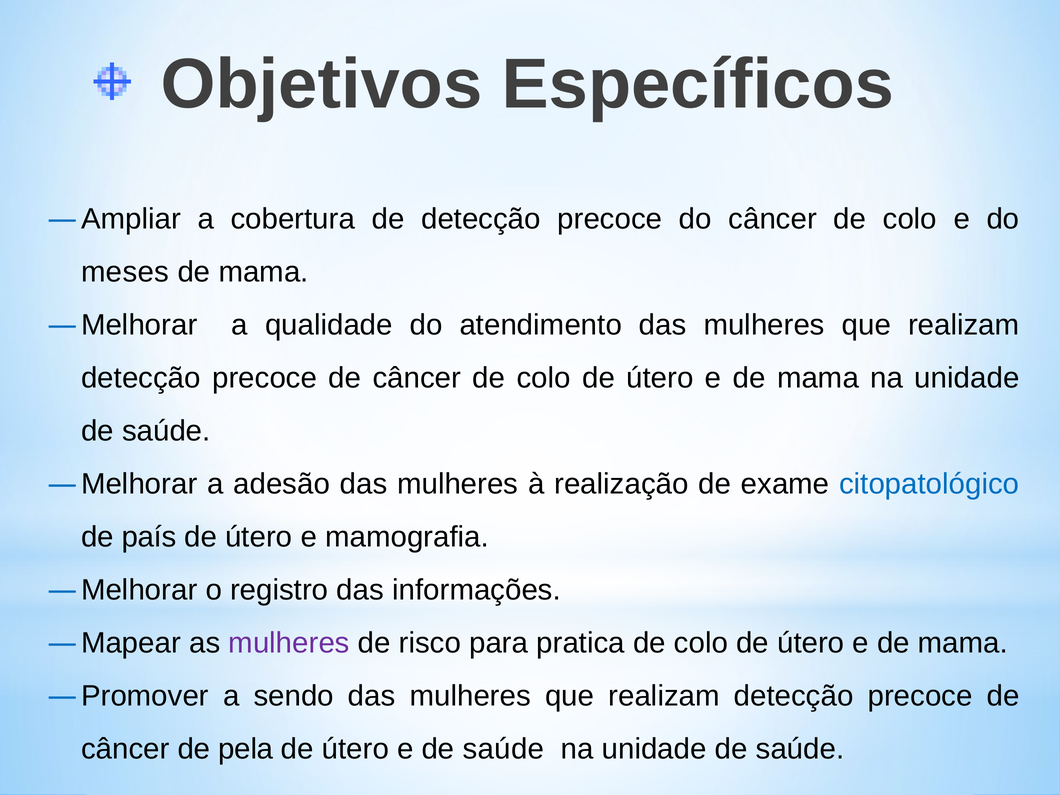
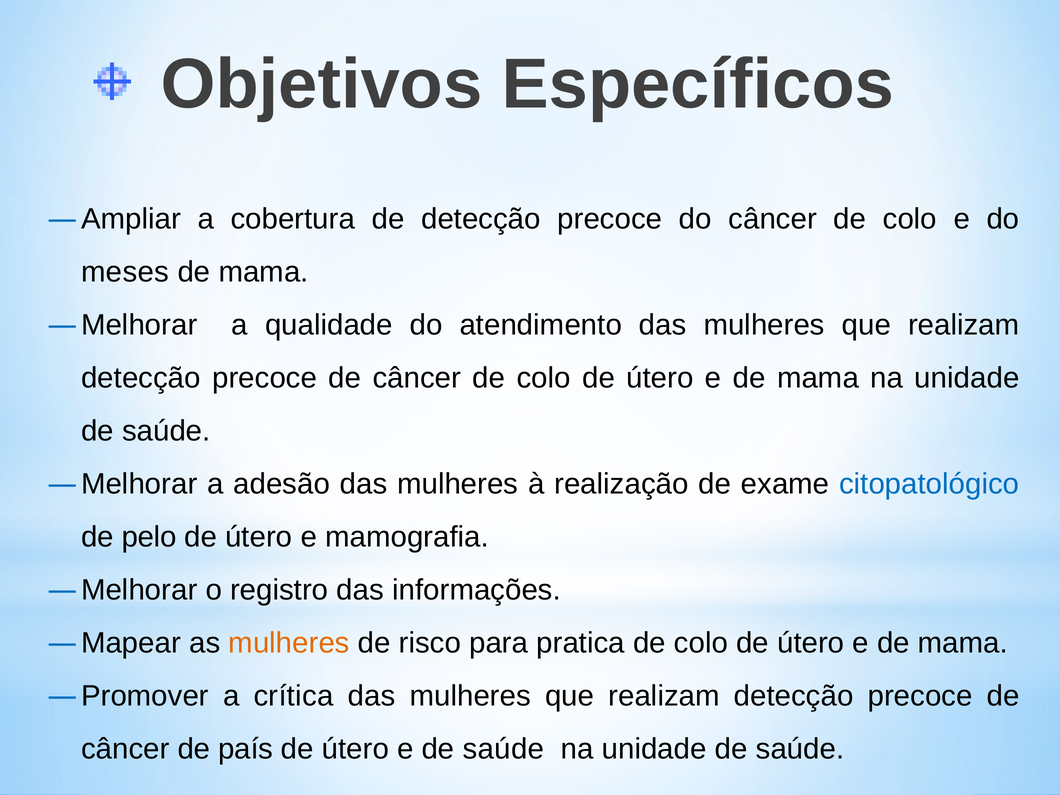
país: país -> pelo (149, 537)
mulheres colour: purple -> orange (289, 643)
sendo: sendo -> crítica (294, 696)
pela: pela -> país (246, 749)
